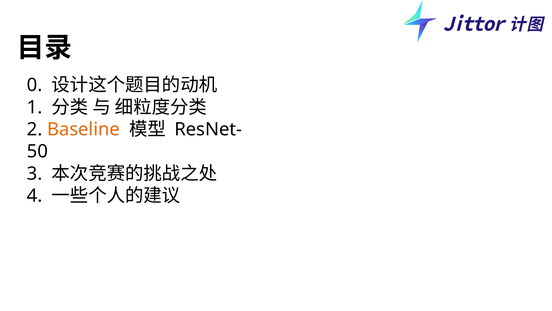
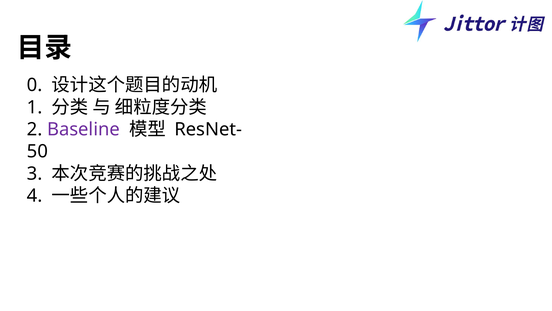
Baseline colour: orange -> purple (83, 129)
